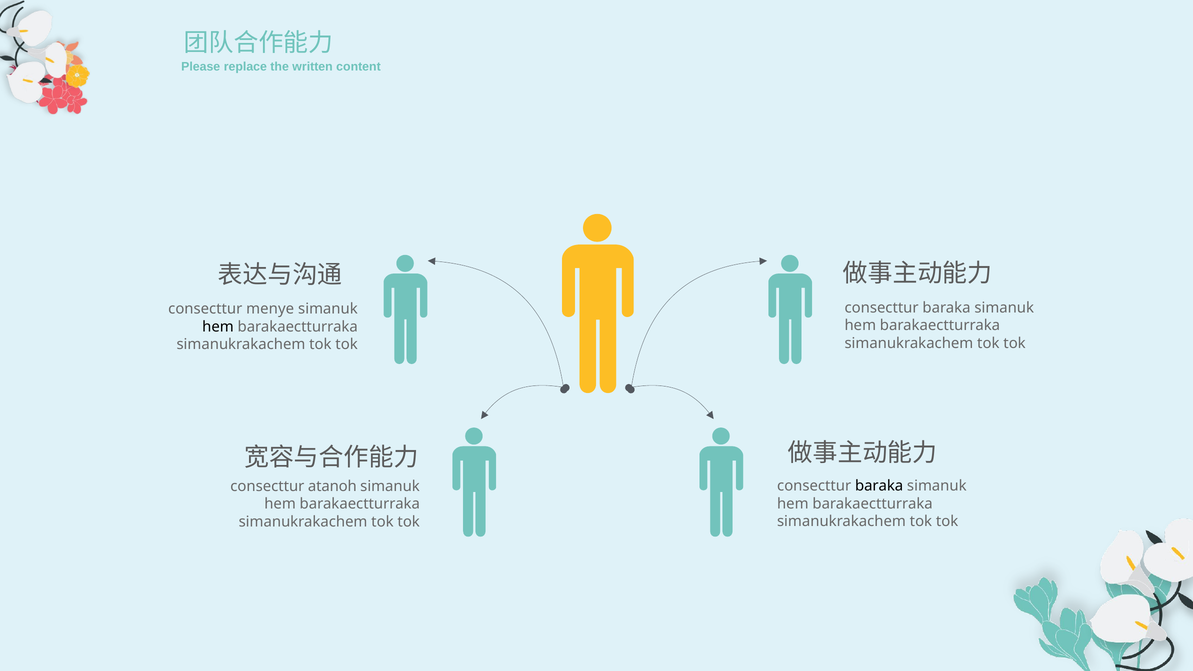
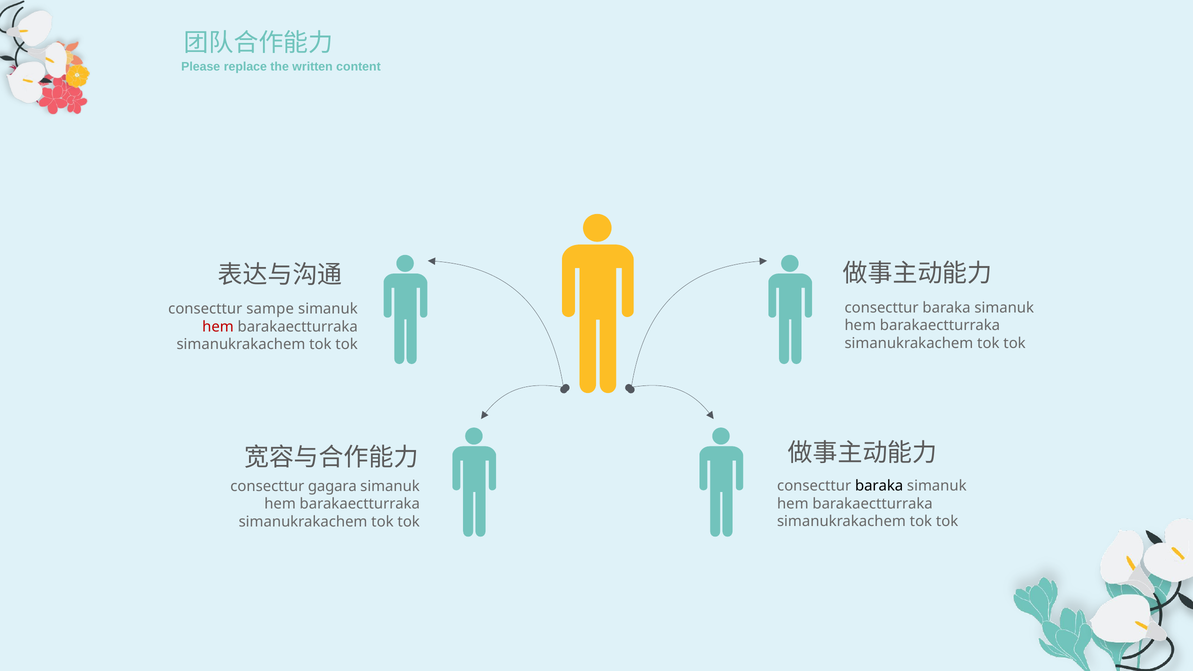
menye: menye -> sampe (270, 309)
hem colour: black -> red (218, 327)
atanoh: atanoh -> gagara (332, 486)
